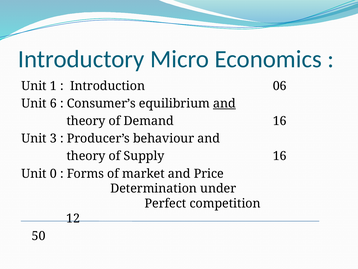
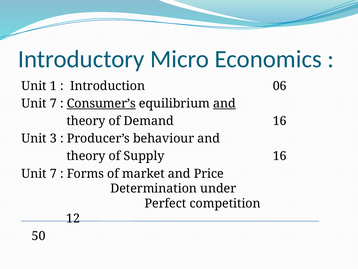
6: 6 -> 7 (53, 103)
Consumer’s underline: none -> present (101, 103)
0: 0 -> 7 (53, 173)
